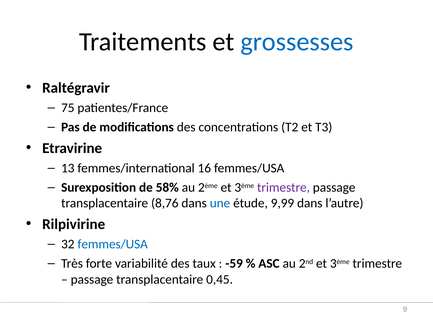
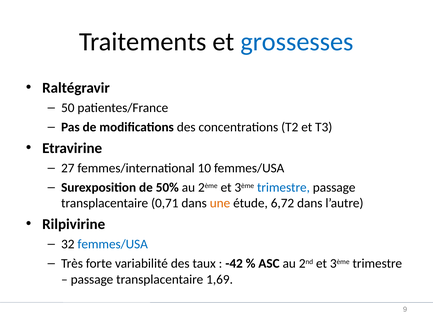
75: 75 -> 50 (68, 108)
13: 13 -> 27 (68, 169)
16: 16 -> 10 (204, 169)
58%: 58% -> 50% (167, 188)
trimestre colour: purple -> blue (283, 188)
8,76: 8,76 -> 0,71 (165, 204)
une colour: blue -> orange (220, 204)
9,99: 9,99 -> 6,72 (282, 204)
-59: -59 -> -42 (234, 264)
0,45: 0,45 -> 1,69 (220, 280)
